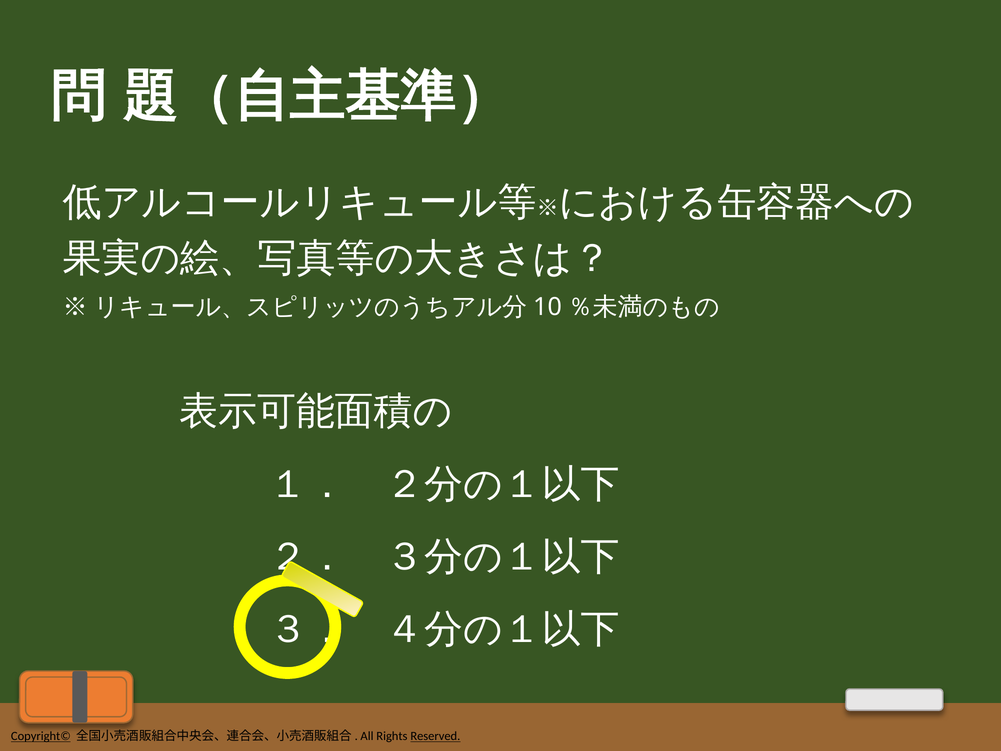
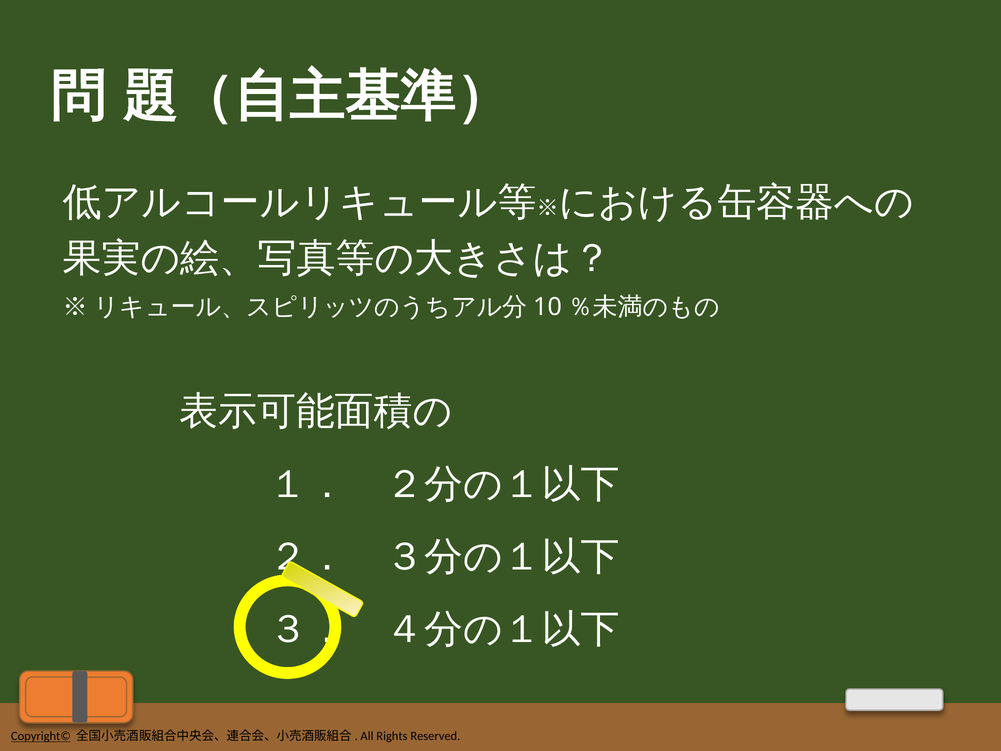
Reserved underline: present -> none (435, 736)
